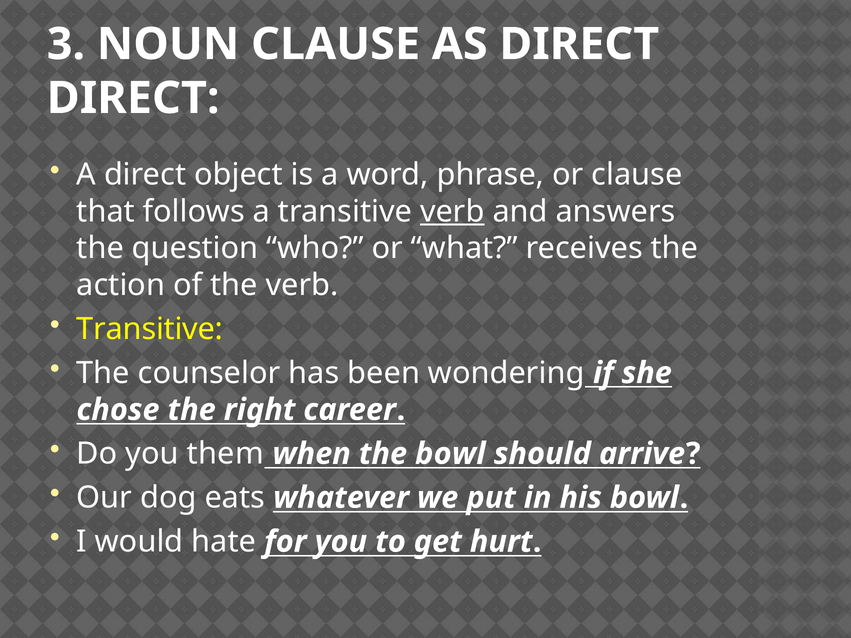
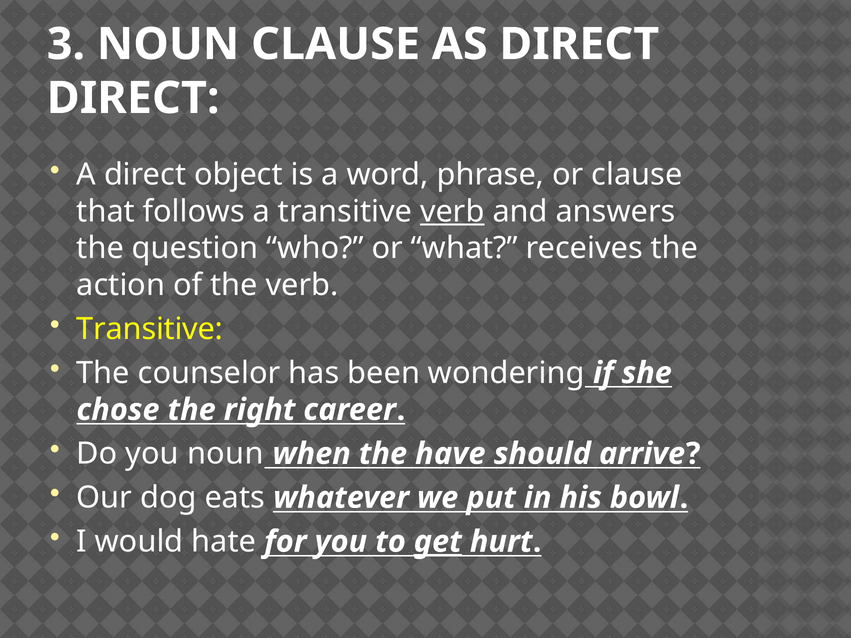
you them: them -> noun (225, 454)
the bowl: bowl -> have (450, 454)
get underline: none -> present (438, 542)
